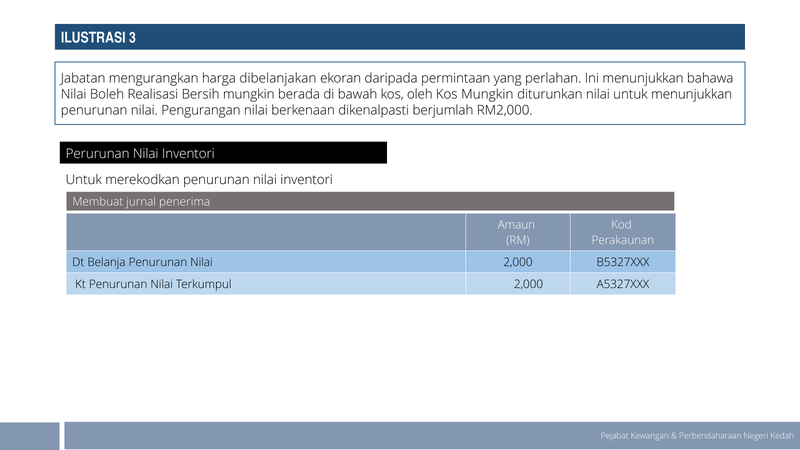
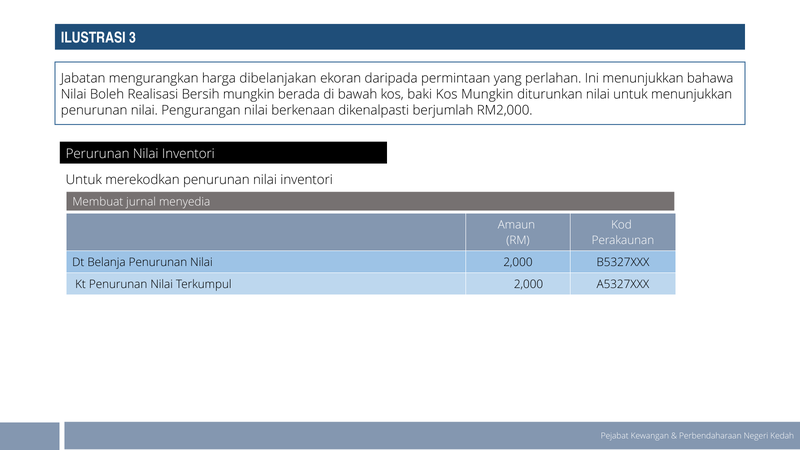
oleh: oleh -> baki (420, 94)
penerima: penerima -> menyedia (185, 202)
